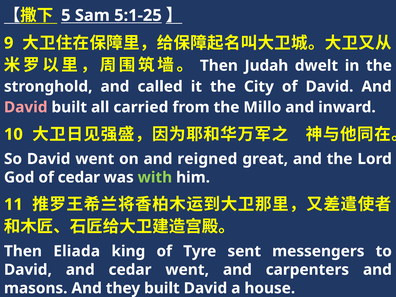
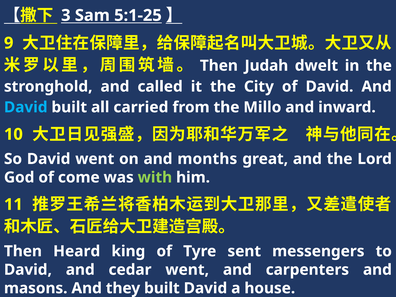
5: 5 -> 3 (66, 15)
David colour: pink -> light blue (26, 107)
reigned: reigned -> months (207, 159)
of cedar: cedar -> come (79, 177)
Eliada: Eliada -> Heard (77, 251)
